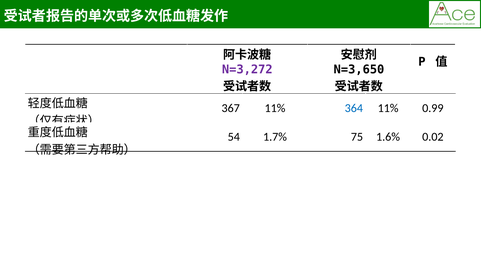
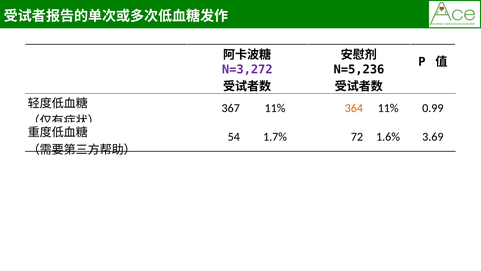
N=3,650: N=3,650 -> N=5,236 (359, 69)
364 colour: blue -> orange (354, 108)
75: 75 -> 72 (357, 137)
0.02: 0.02 -> 3.69 (433, 137)
